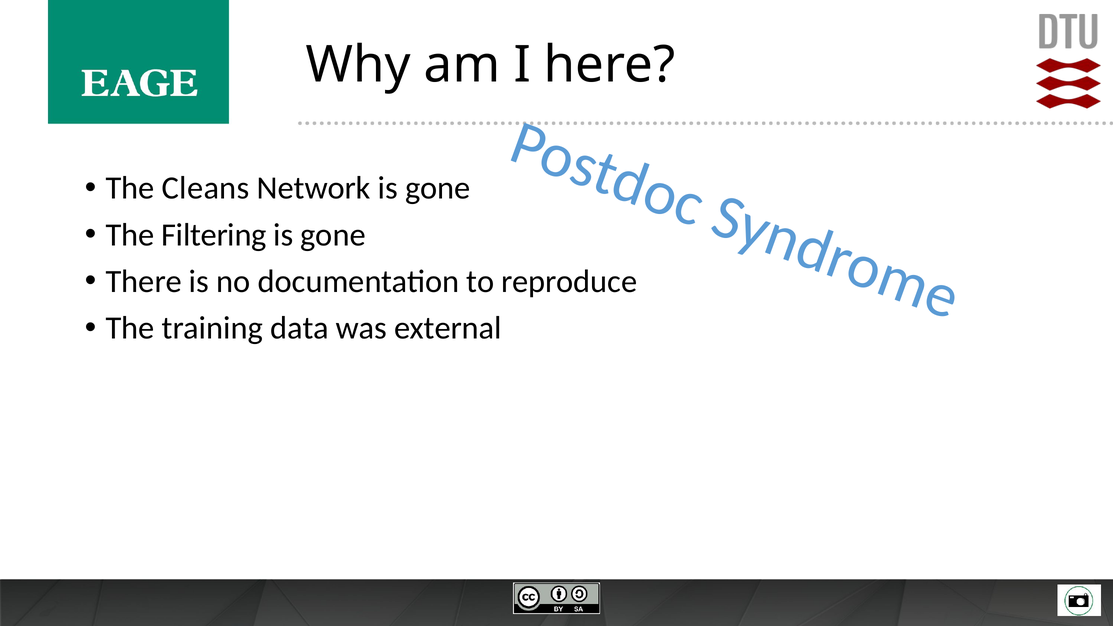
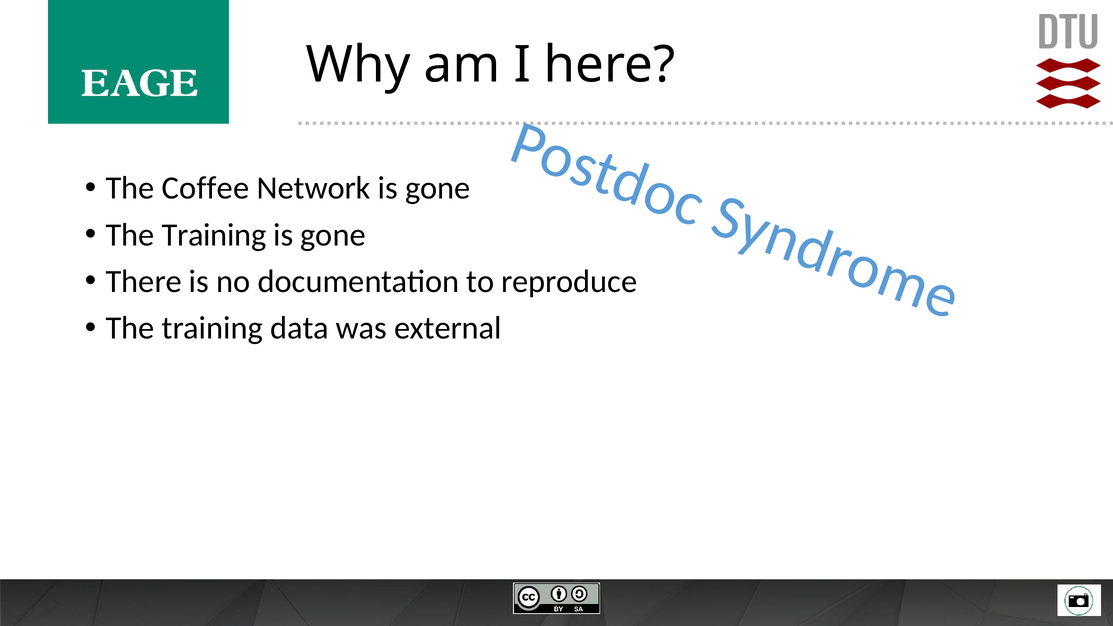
Cleans: Cleans -> Coffee (206, 188)
Filtering: Filtering -> Training (214, 235)
